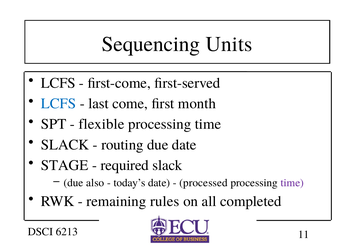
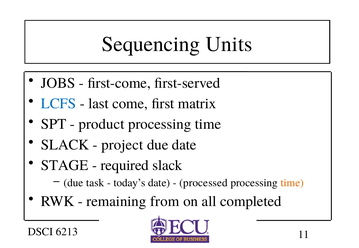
LCFS: LCFS -> JOBS (58, 83)
month: month -> matrix (197, 104)
flexible: flexible -> product (101, 124)
routing: routing -> project (122, 145)
also: also -> task (95, 183)
time colour: purple -> orange (292, 183)
rules: rules -> from (165, 202)
